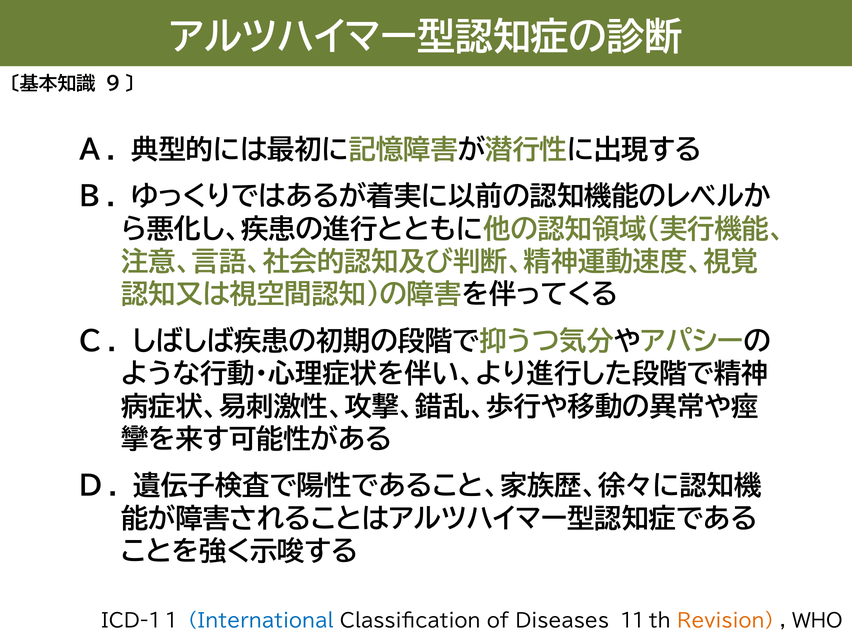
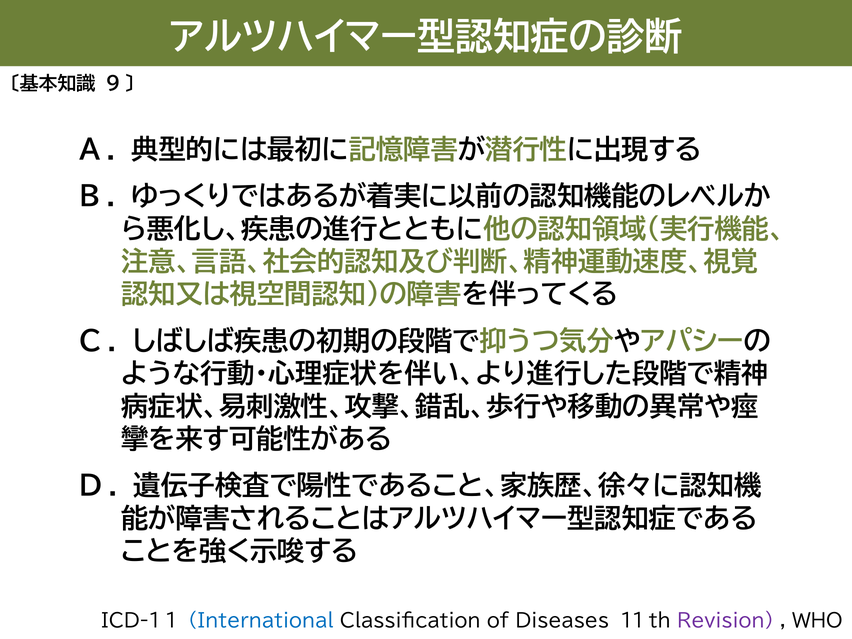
Revision colour: orange -> purple (725, 621)
